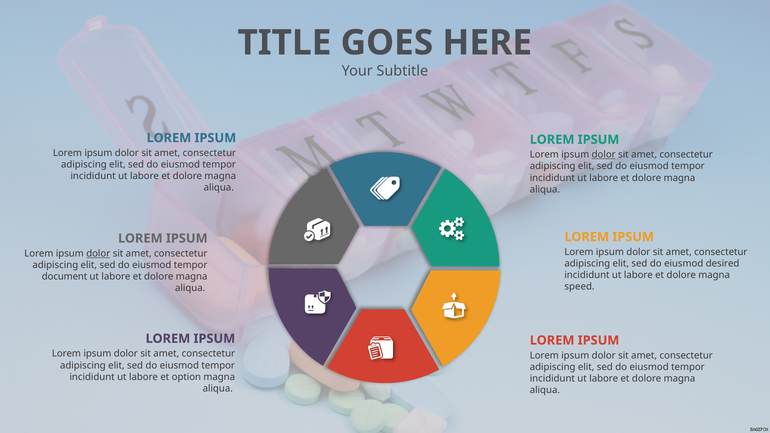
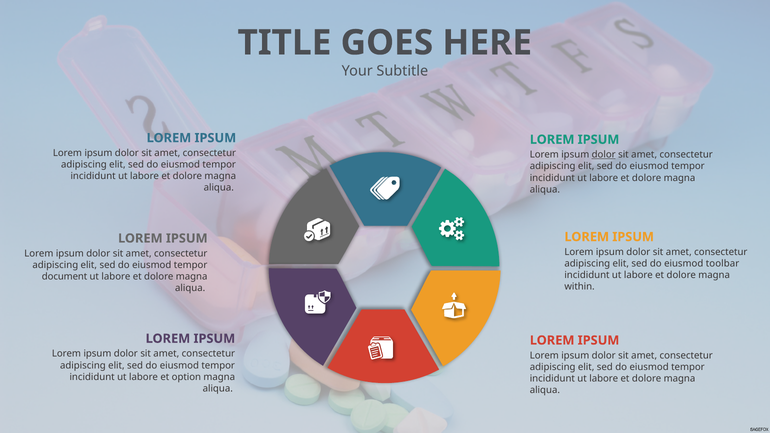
dolor underline: present -> none (98, 254)
desired: desired -> toolbar (723, 264)
speed: speed -> within (580, 287)
